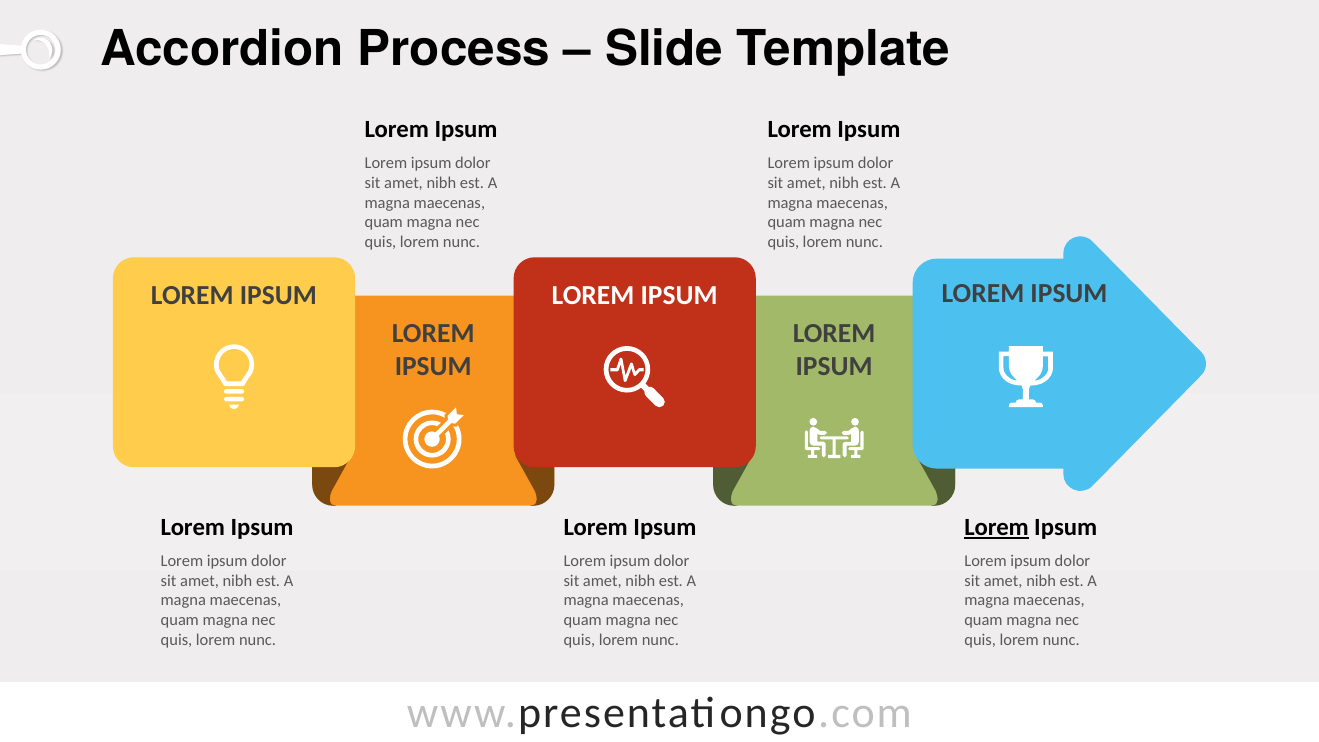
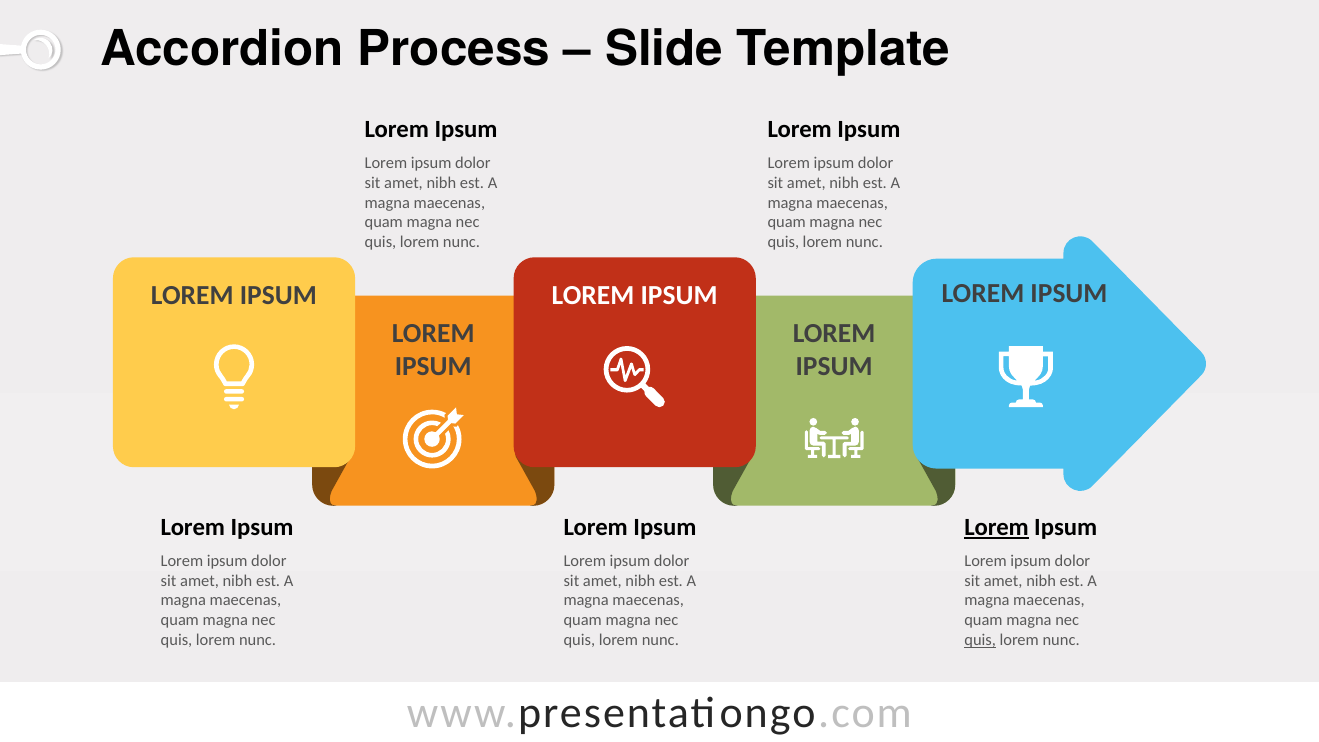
quis underline: none -> present (980, 640)
